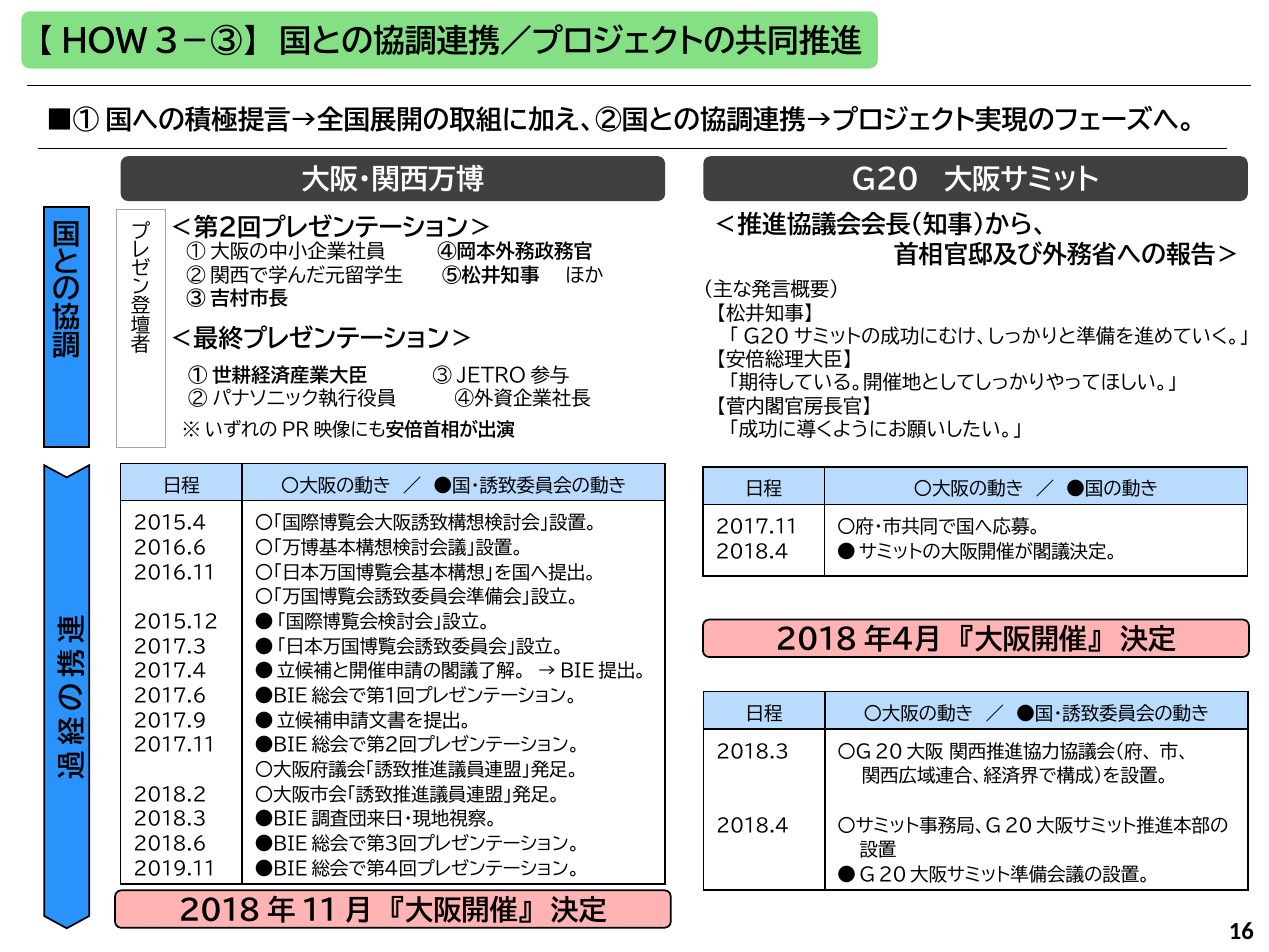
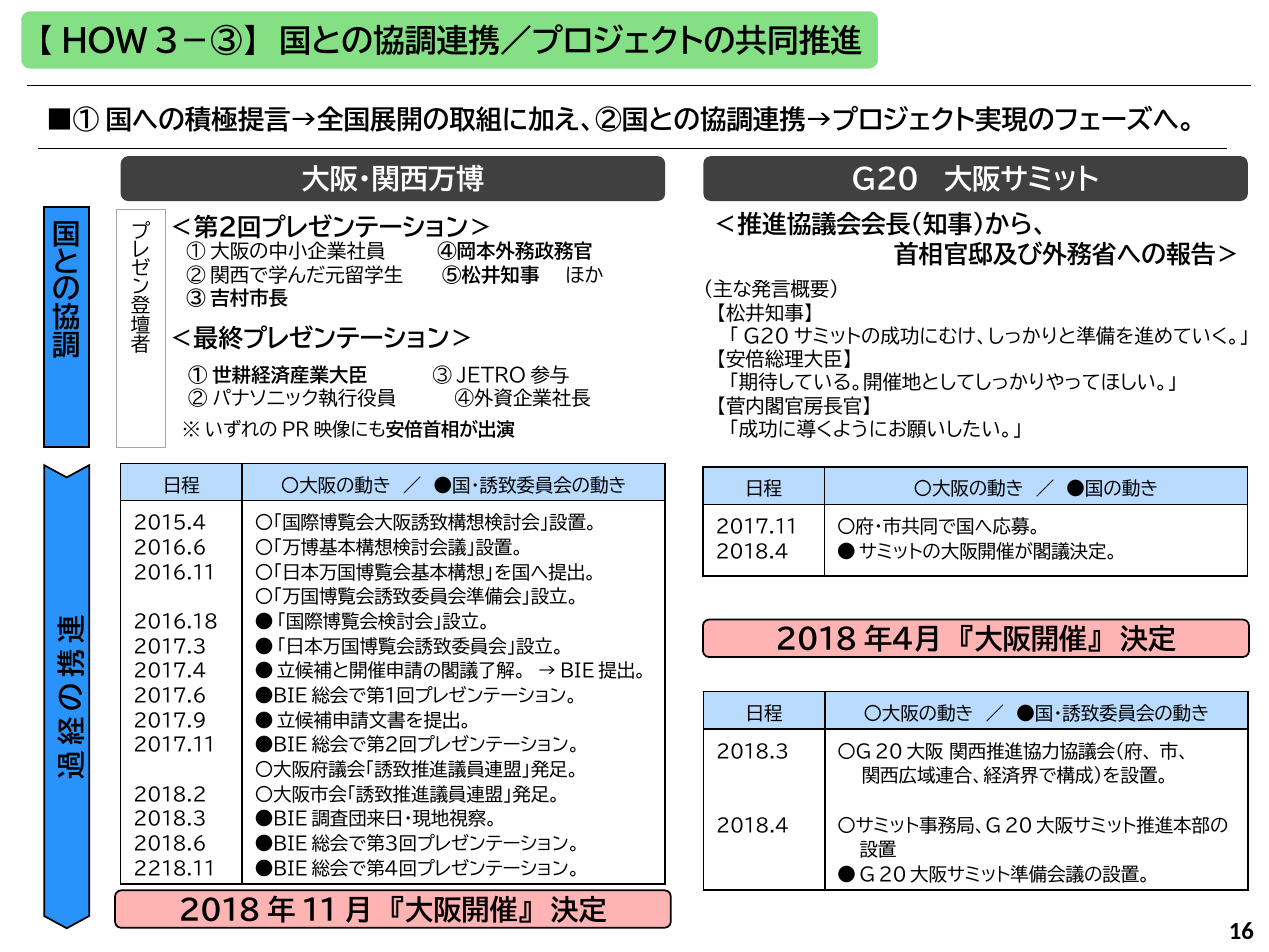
2015.12: 2015.12 -> 2016.18 (176, 622)
2019.11: 2019.11 -> 2218.11 (175, 869)
